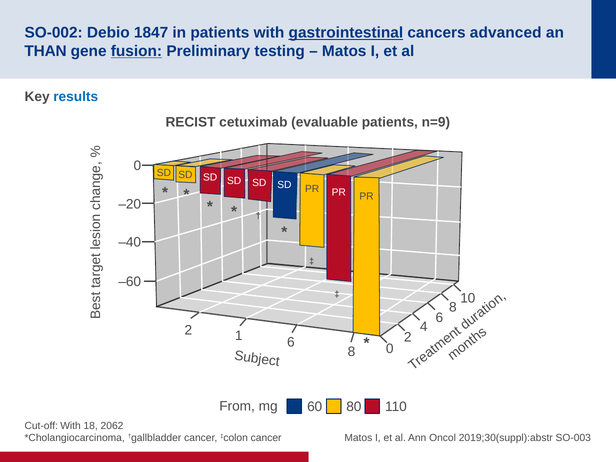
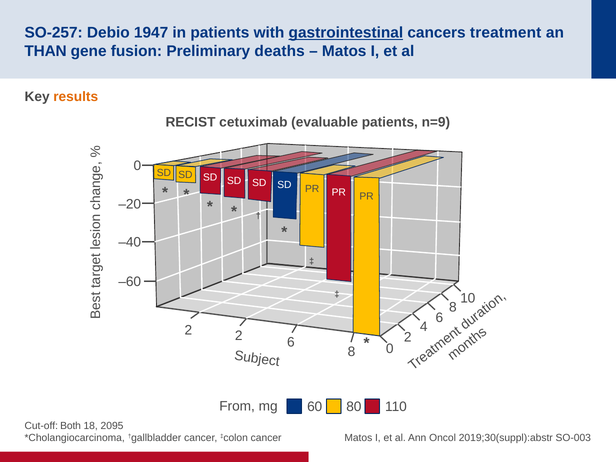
SO-002: SO-002 -> SO-257 (54, 33)
1847: 1847 -> 1947 (151, 33)
advanced: advanced -> treatment (506, 33)
fusion underline: present -> none (136, 51)
testing: testing -> deaths (280, 51)
results colour: blue -> orange (76, 97)
2 1: 1 -> 2 (239, 336)
Cut-off With: With -> Both (71, 426)
2062: 2062 -> 2095 (112, 426)
